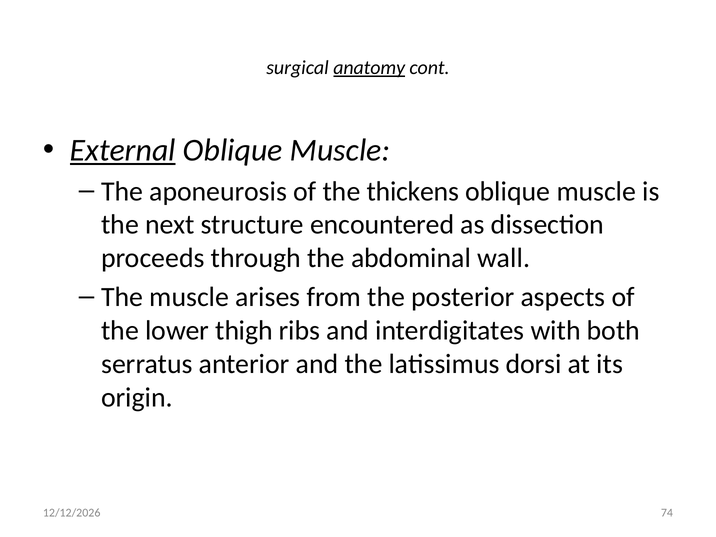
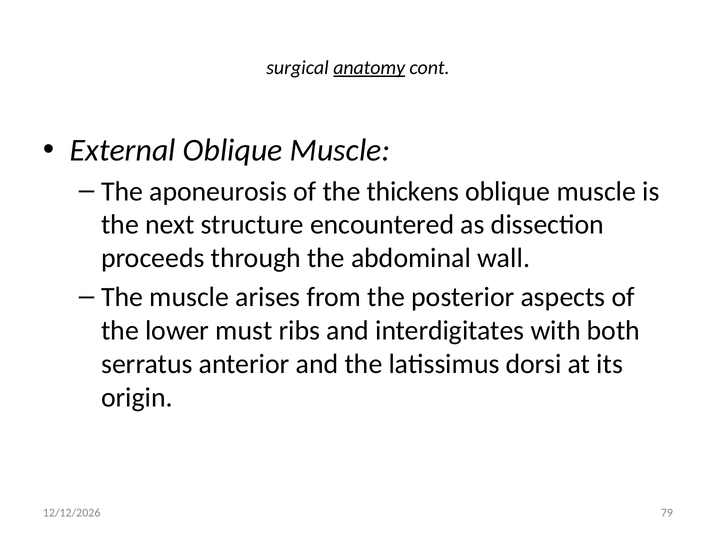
External underline: present -> none (123, 150)
thigh: thigh -> must (244, 331)
74: 74 -> 79 (667, 513)
